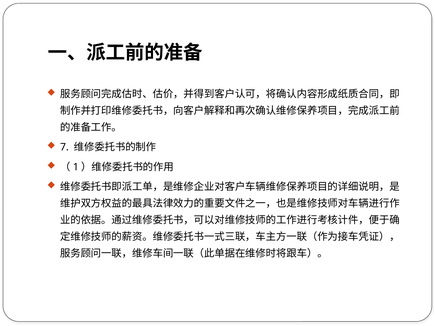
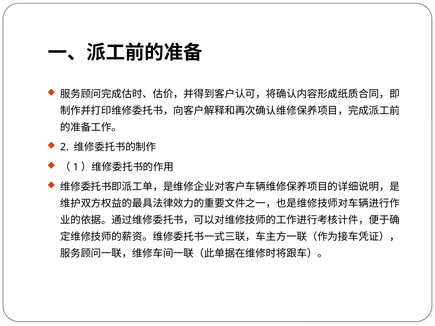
7: 7 -> 2 (64, 147)
